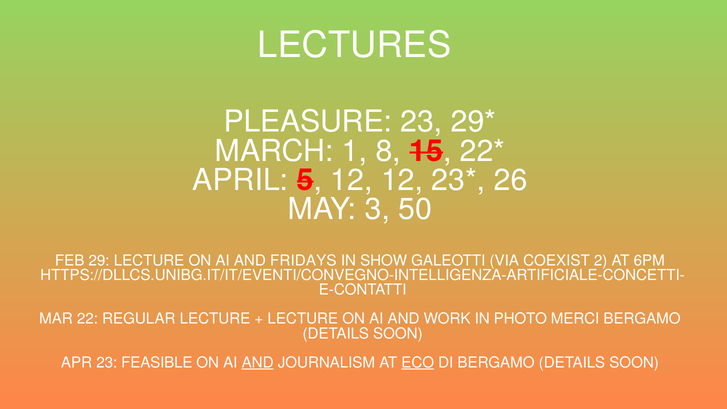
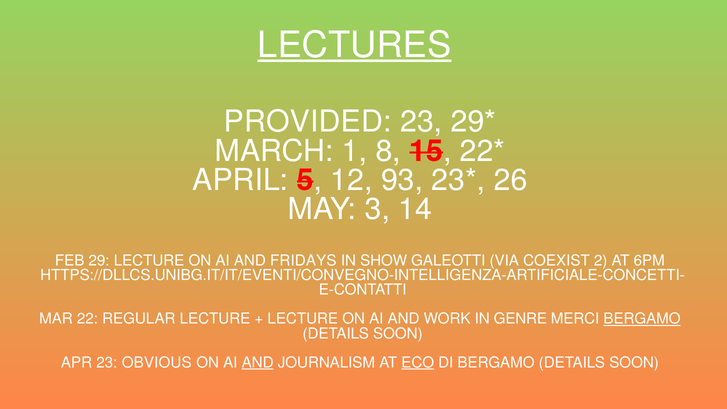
LECTURES underline: none -> present (354, 45)
PLEASURE: PLEASURE -> PROVIDED (308, 122)
12 12: 12 -> 93 (402, 180)
50: 50 -> 14 (415, 209)
PHOTO: PHOTO -> GENRE (520, 319)
BERGAMO underline: none -> present (642, 319)
FEASIBLE: FEASIBLE -> OBVIOUS (157, 363)
